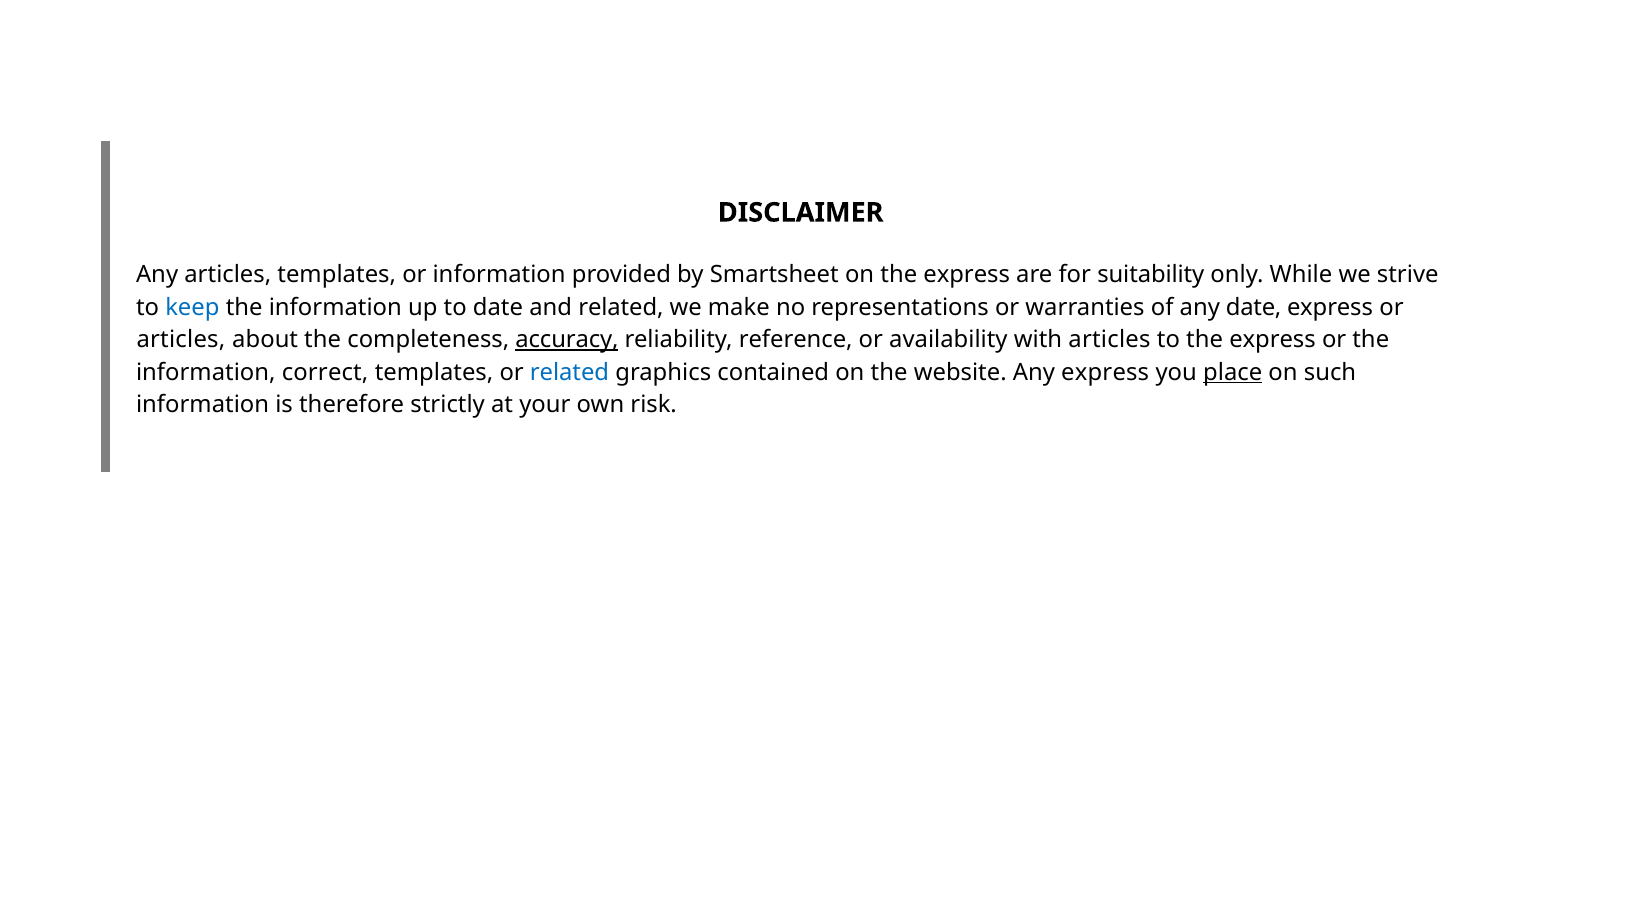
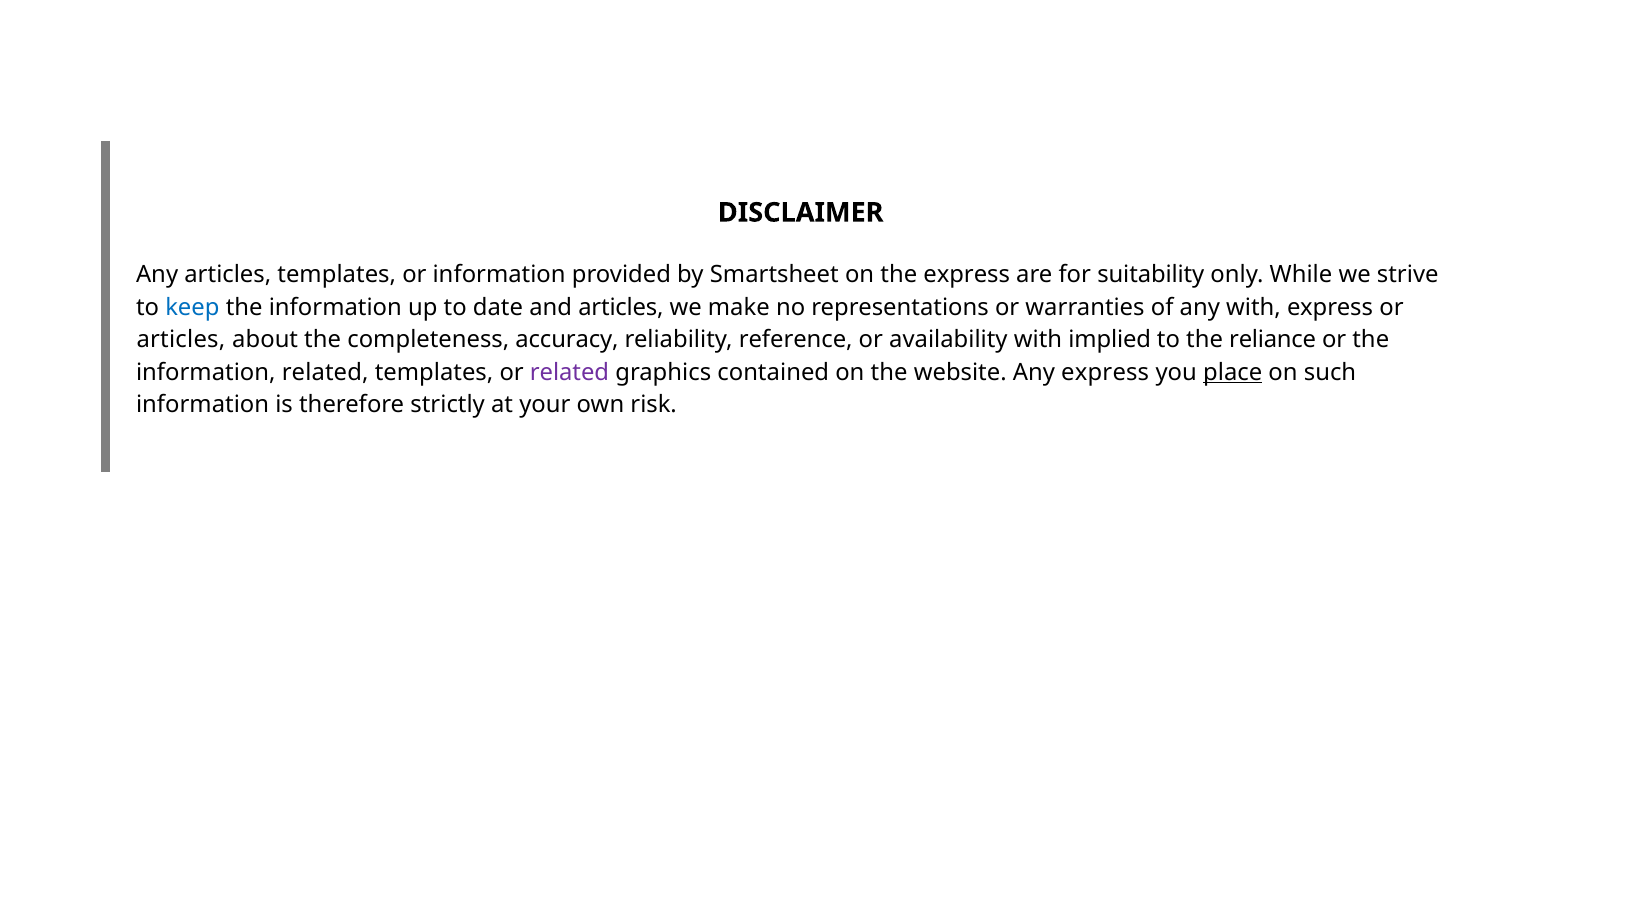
and related: related -> articles (621, 307)
any date: date -> with (1253, 307)
accuracy underline: present -> none (567, 340)
with articles: articles -> implied (1110, 340)
to the express: express -> reliance (1273, 340)
information correct: correct -> related (325, 372)
related colour: blue -> purple (570, 372)
